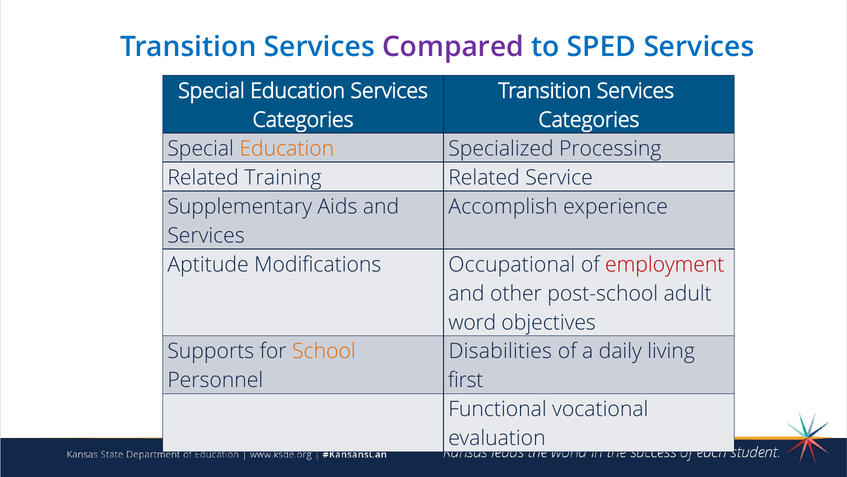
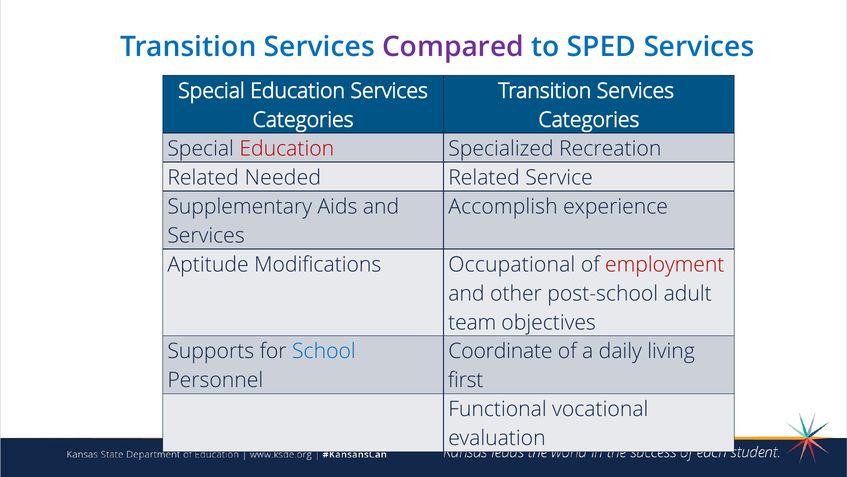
Education colour: orange -> red (287, 149)
Processing: Processing -> Recreation (610, 149)
Training: Training -> Needed (283, 178)
word: word -> team (472, 322)
School colour: orange -> blue (324, 351)
Disabilities: Disabilities -> Coordinate (500, 351)
